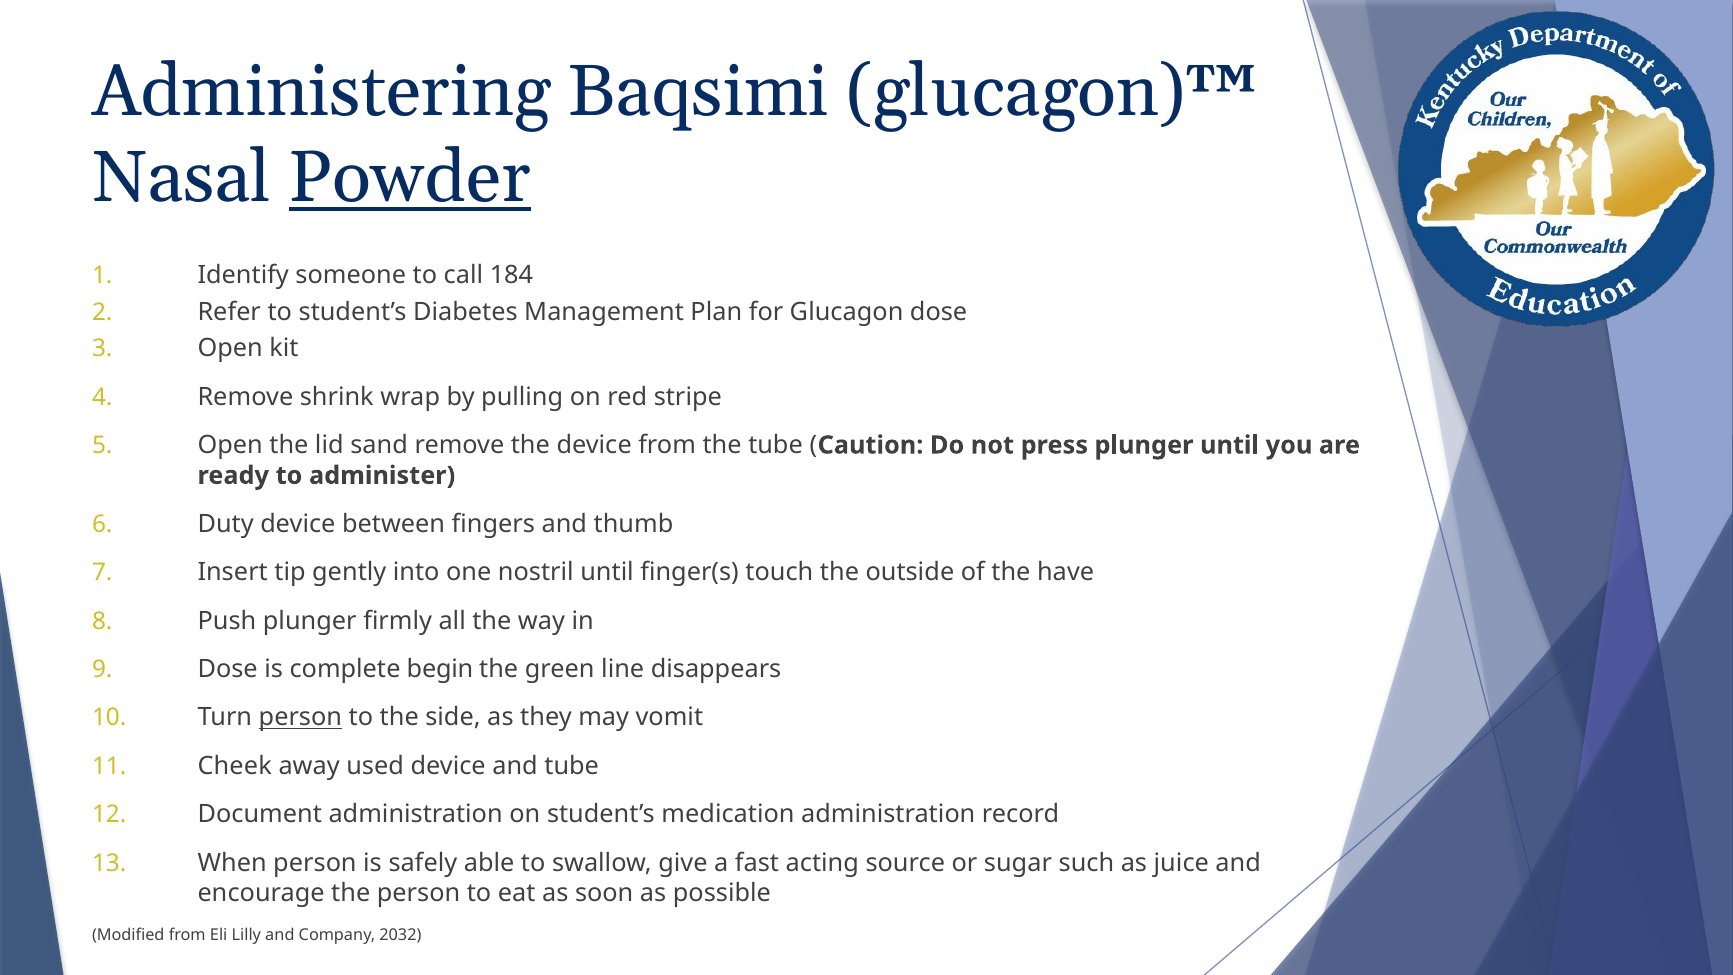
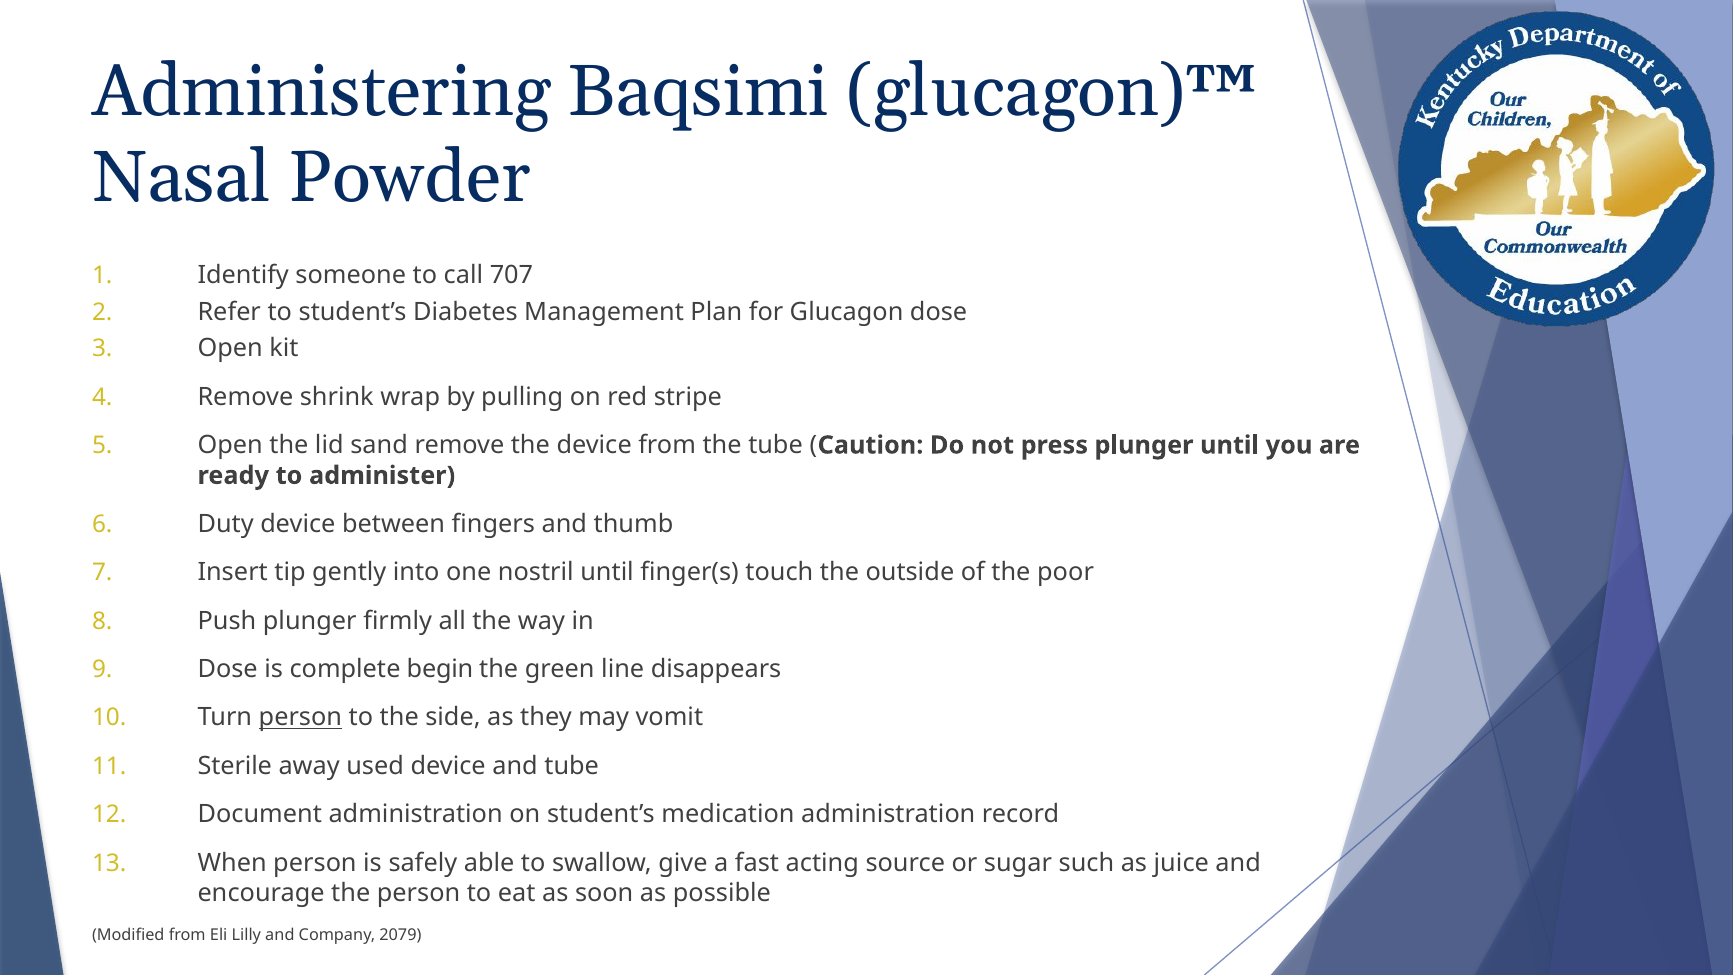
Powder underline: present -> none (410, 178)
184: 184 -> 707 (511, 276)
have: have -> poor (1066, 572)
Cheek: Cheek -> Sterile (235, 766)
2032: 2032 -> 2079 (400, 935)
